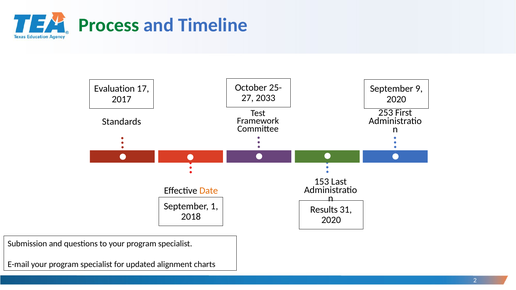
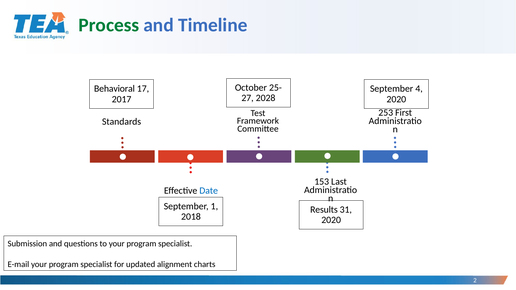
Evaluation: Evaluation -> Behavioral (114, 89)
9: 9 -> 4 (419, 89)
2033: 2033 -> 2028 (266, 98)
Date colour: orange -> blue (209, 191)
